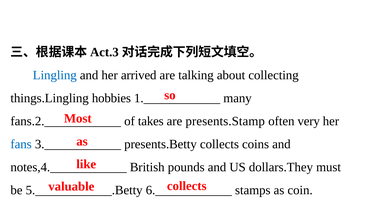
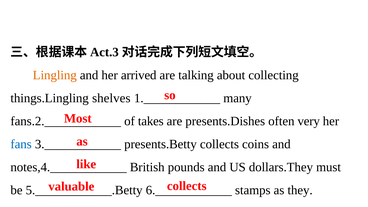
Lingling colour: blue -> orange (55, 75)
hobbies: hobbies -> shelves (111, 98)
presents.Stamp: presents.Stamp -> presents.Dishes (225, 121)
coin: coin -> they (300, 190)
